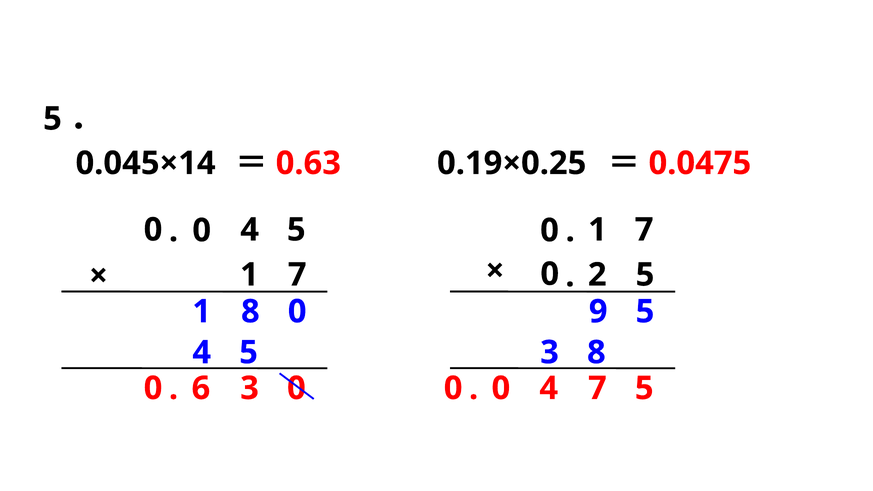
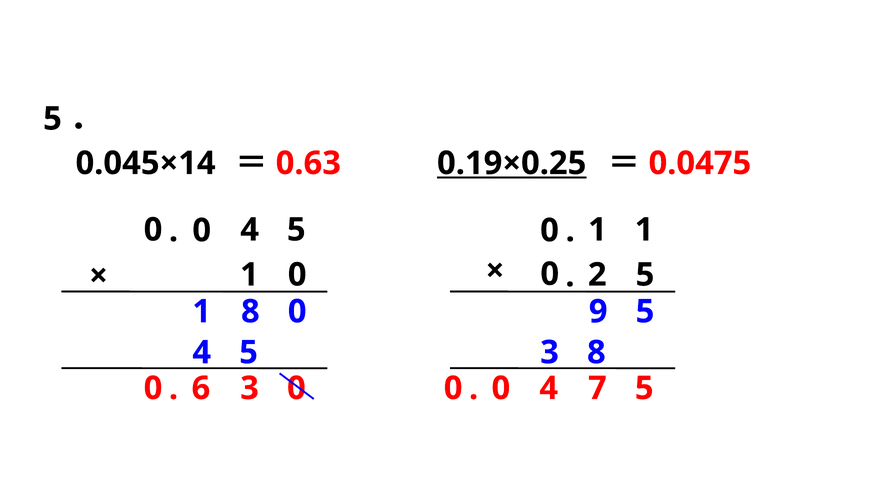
0.19×0.25 underline: none -> present (512, 163)
7: 7 -> 1 (644, 230)
7: 7 -> 0 (297, 275)
